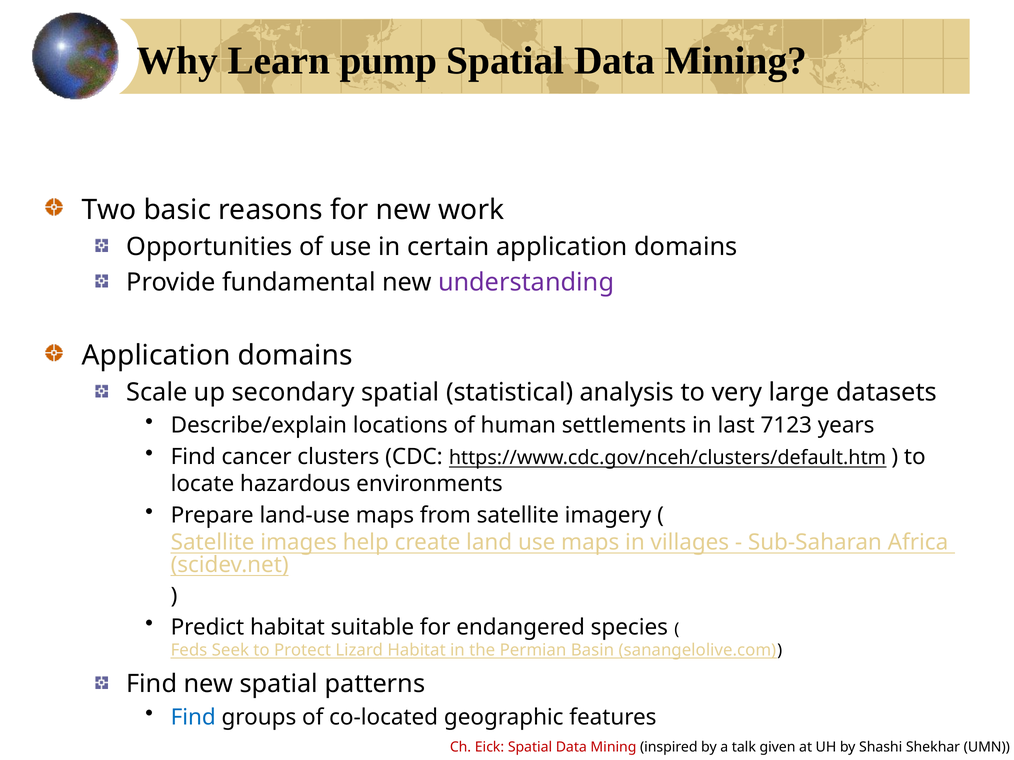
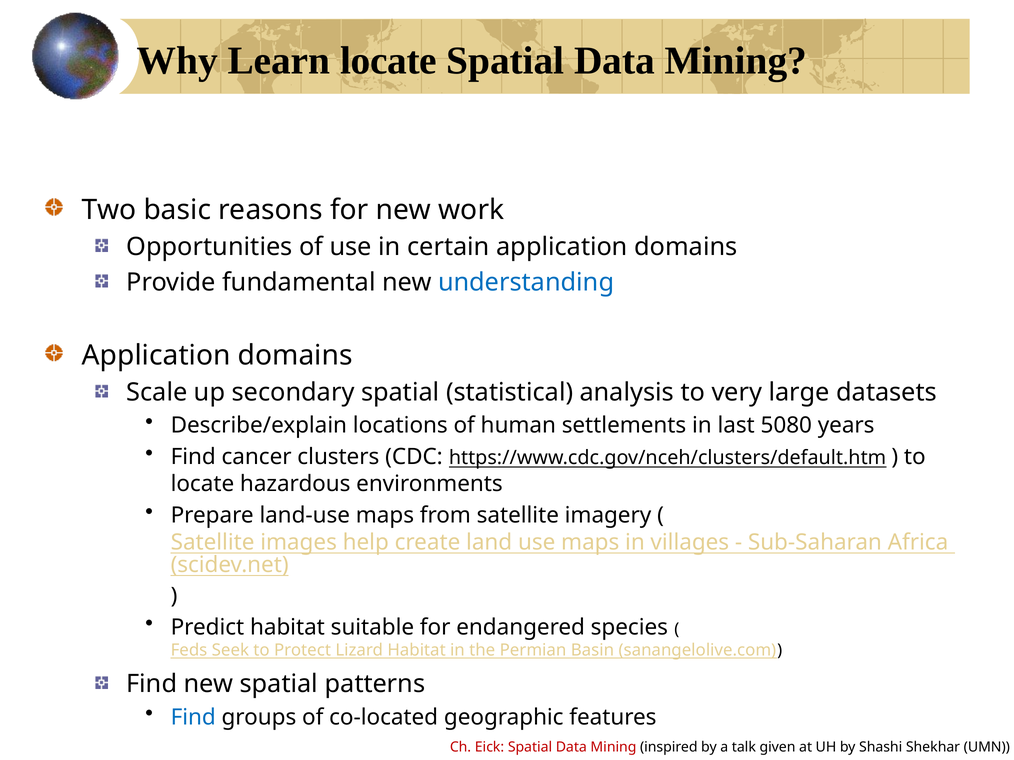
Learn pump: pump -> locate (388, 61)
understanding colour: purple -> blue (526, 282)
7123: 7123 -> 5080 (786, 426)
